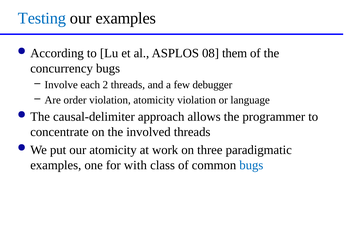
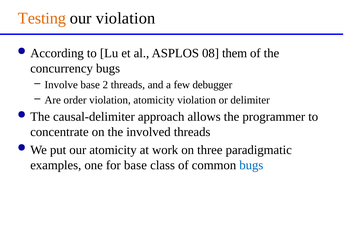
Testing colour: blue -> orange (42, 18)
our examples: examples -> violation (126, 18)
Involve each: each -> base (90, 85)
language: language -> delimiter (250, 100)
for with: with -> base (135, 165)
